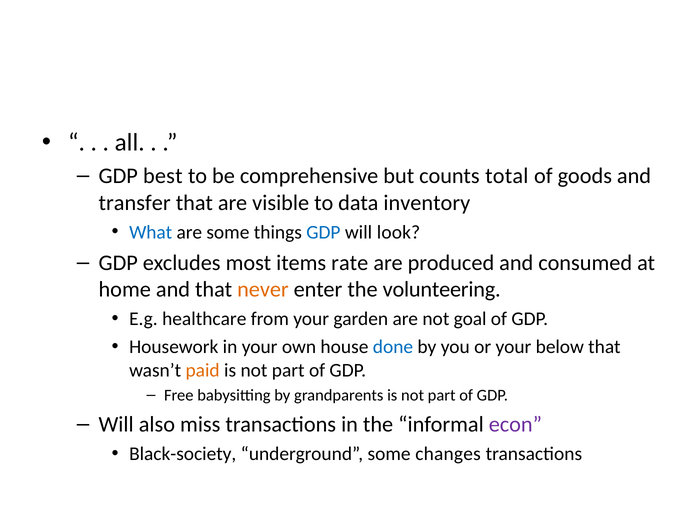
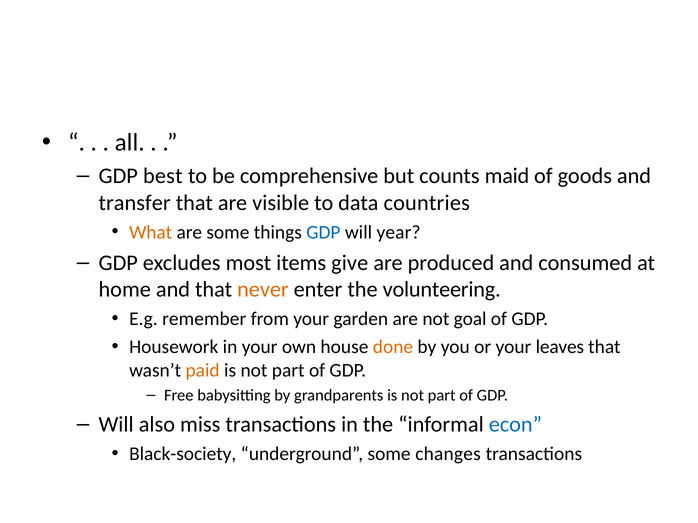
total: total -> maid (507, 176)
inventory: inventory -> countries (427, 203)
What colour: blue -> orange (151, 232)
look: look -> year (399, 232)
rate: rate -> give (350, 263)
healthcare: healthcare -> remember (204, 319)
done colour: blue -> orange (393, 347)
below: below -> leaves (560, 347)
econ colour: purple -> blue (515, 425)
